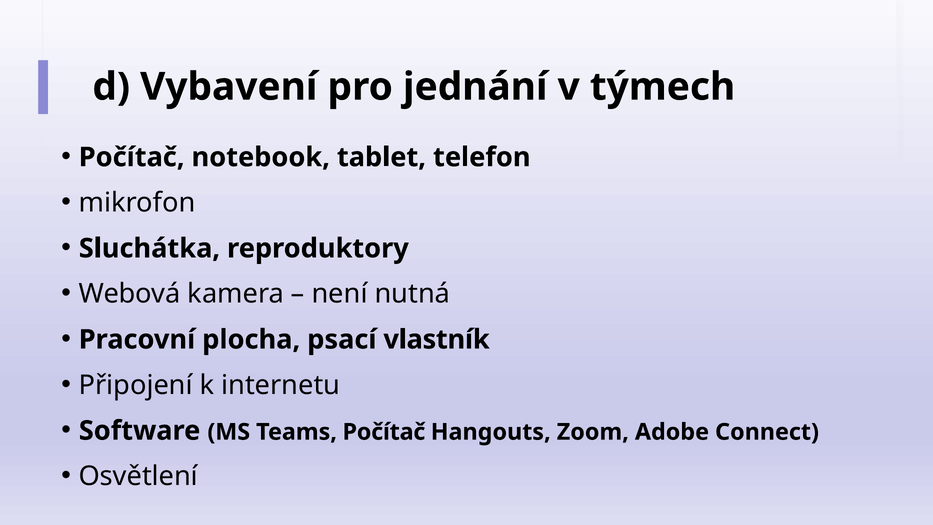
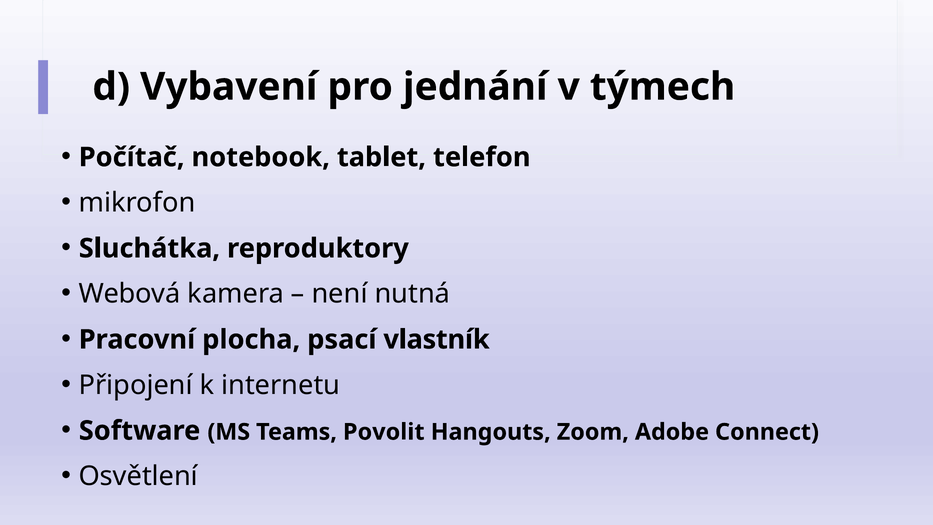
Teams Počítač: Počítač -> Povolit (384, 432)
